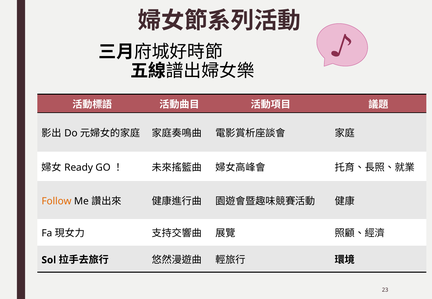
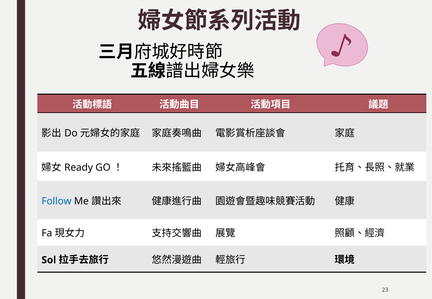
Follow colour: orange -> blue (57, 201)
